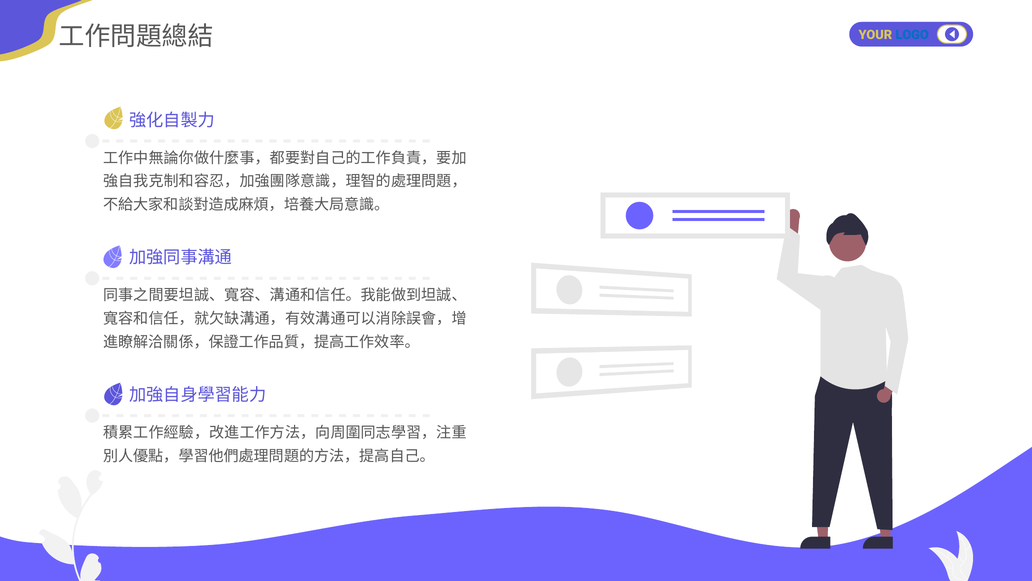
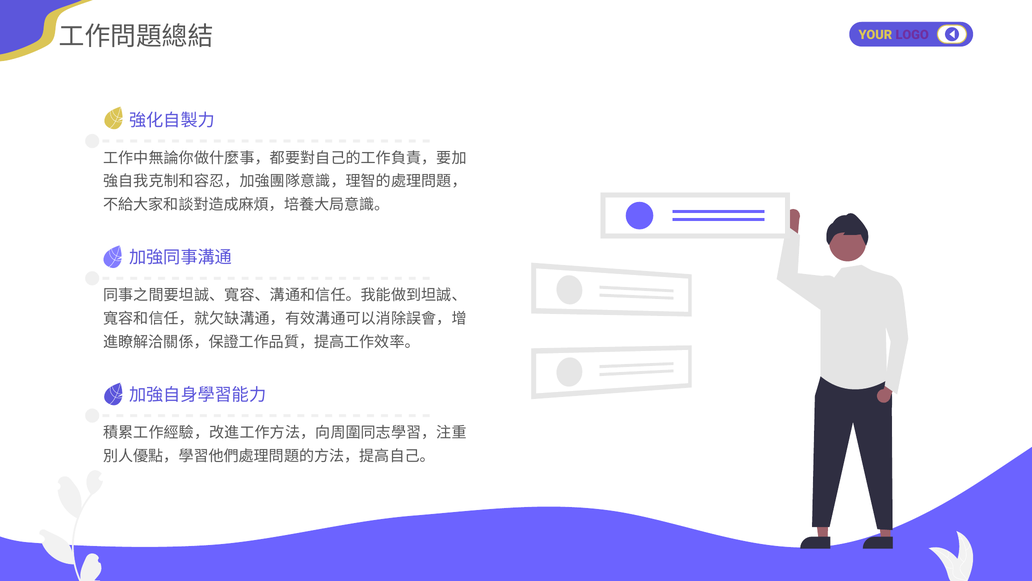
LOGO colour: blue -> purple (912, 35)
